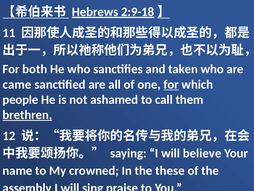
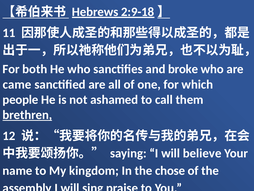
taken: taken -> broke (183, 69)
for underline: present -> none (171, 84)
crowned: crowned -> kingdom (94, 170)
these: these -> chose (170, 170)
